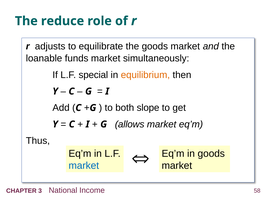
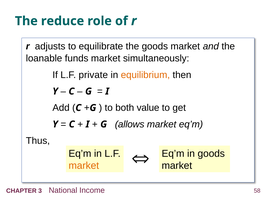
special: special -> private (93, 75)
slope: slope -> value (148, 108)
market colour: blue -> orange (84, 165)
